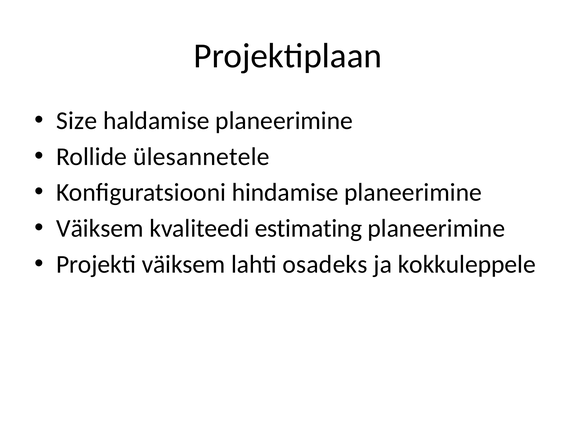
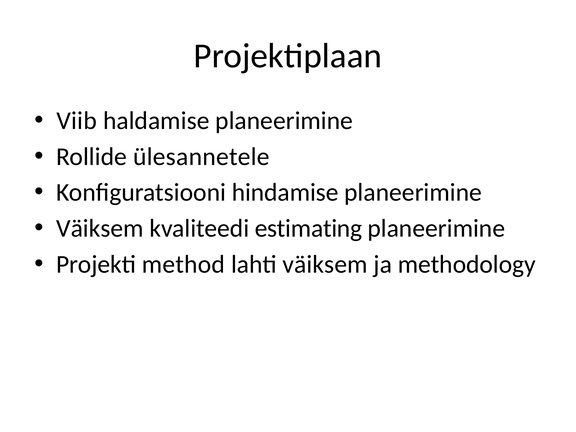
Size: Size -> Viib (77, 121)
Projekti väiksem: väiksem -> method (183, 264)
lahti osadeks: osadeks -> väiksem (325, 264)
kokkuleppele: kokkuleppele -> methodology (467, 264)
